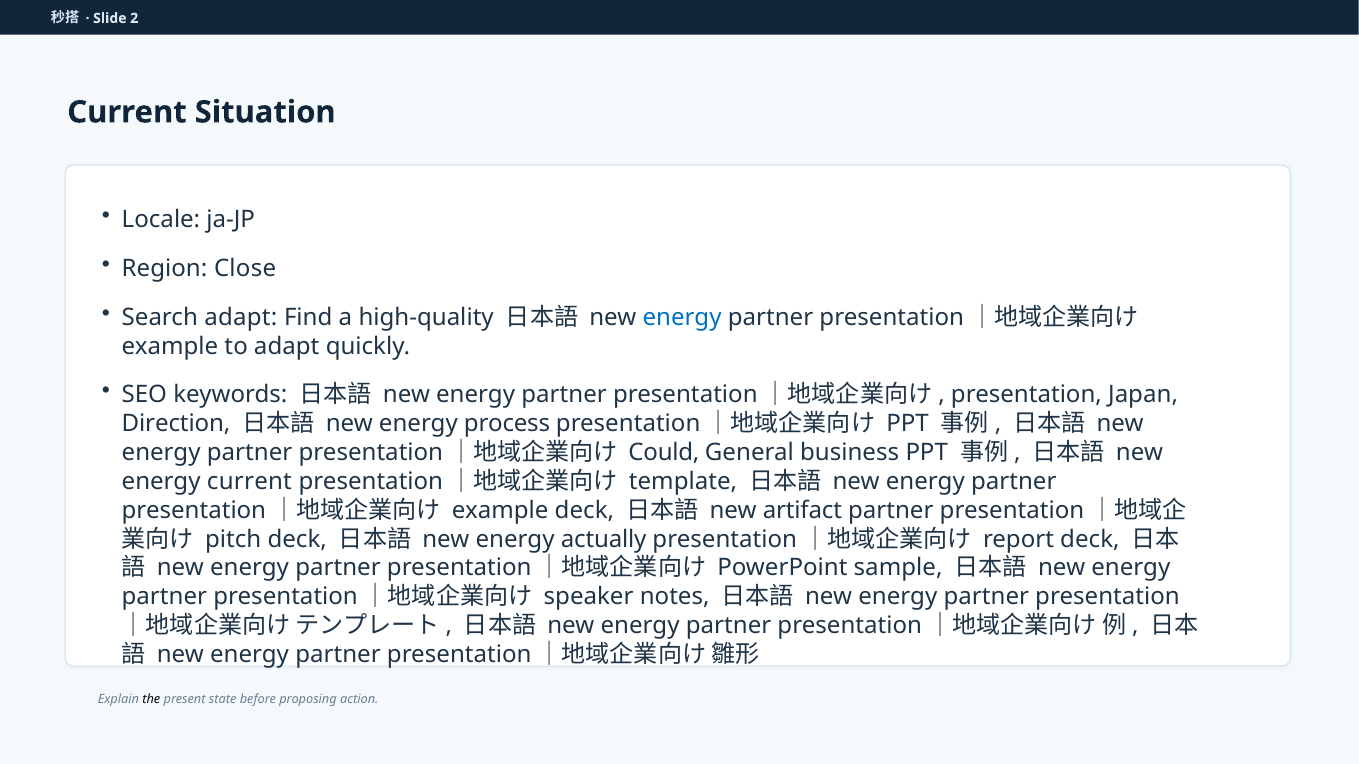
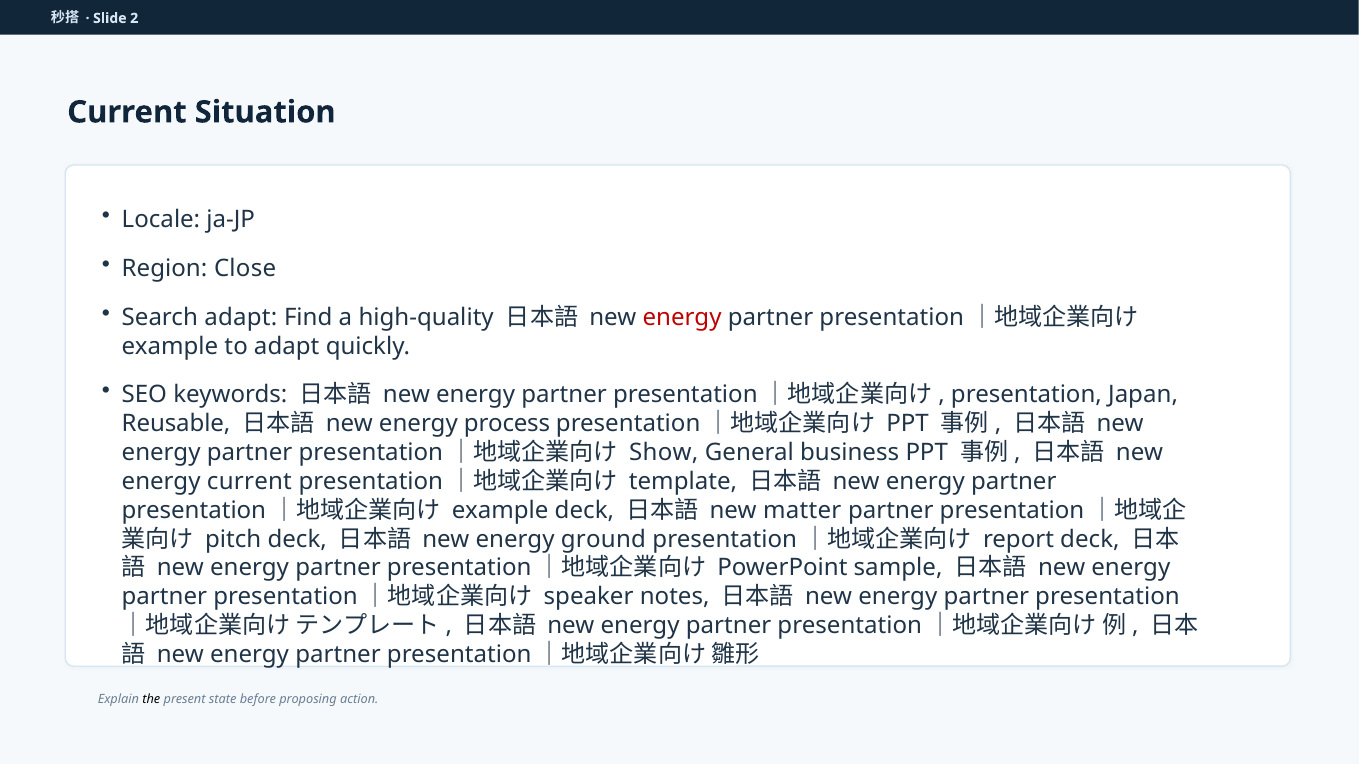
energy colour: blue -> red (682, 317)
Direction: Direction -> Reusable (176, 424)
Could: Could -> Show (664, 453)
artifact: artifact -> matter (802, 511)
actually: actually -> ground (603, 539)
